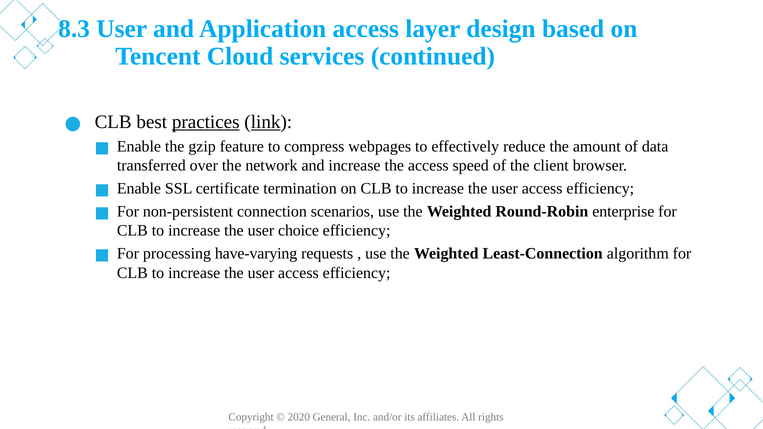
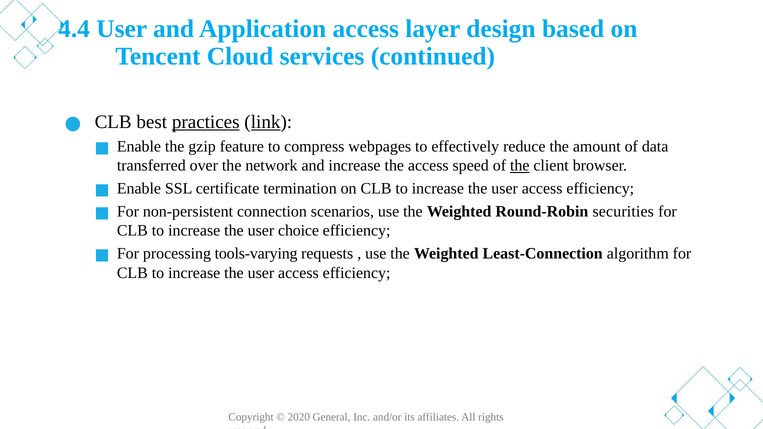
8.3: 8.3 -> 4.4 (74, 29)
the underline: none -> present (520, 166)
enterprise: enterprise -> securities (623, 212)
have-varying: have-varying -> tools-varying (256, 254)
